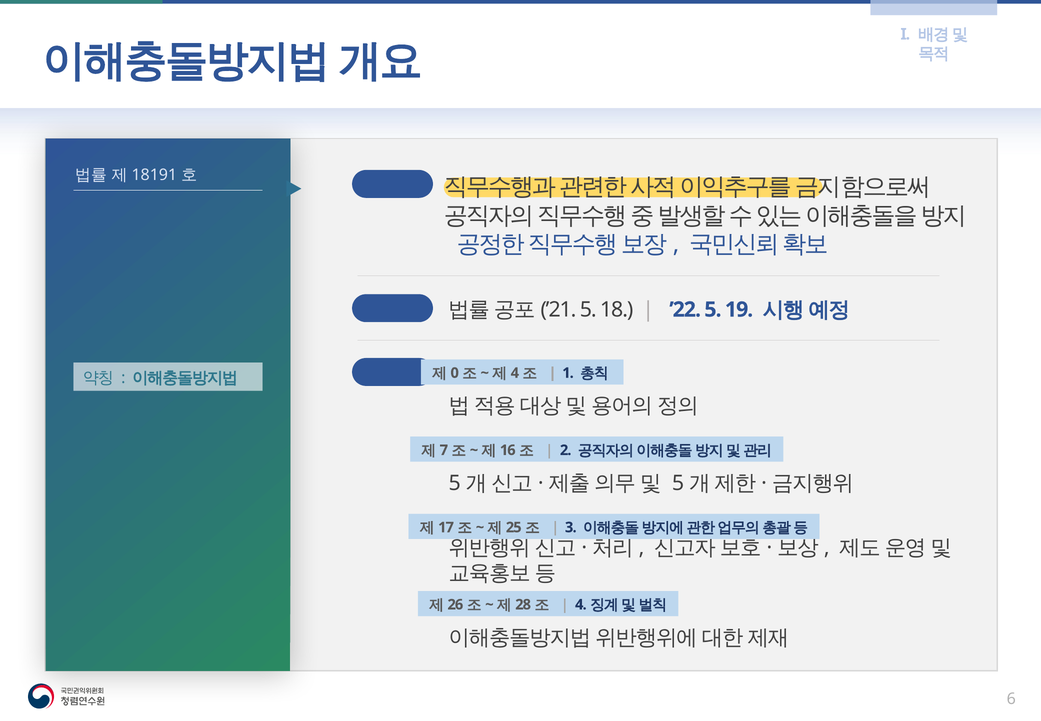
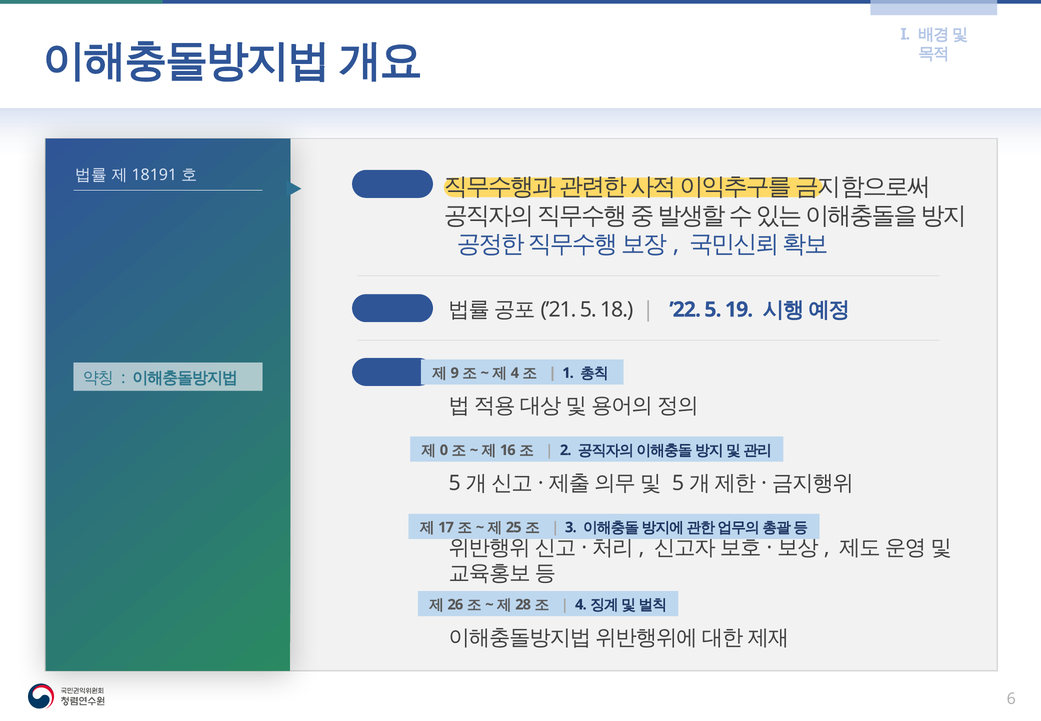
0: 0 -> 9 (455, 373)
7: 7 -> 0 (444, 450)
